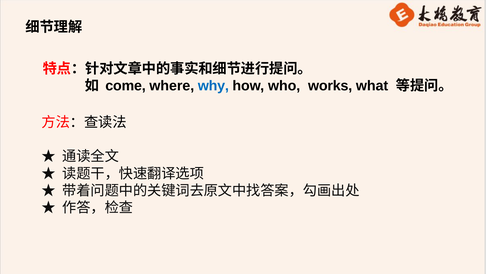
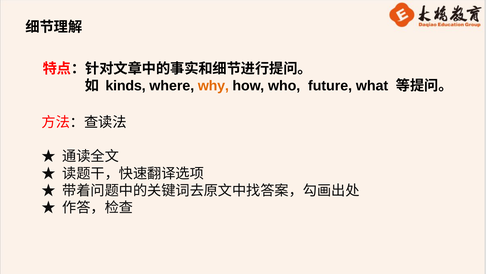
come: come -> kinds (126, 86)
why colour: blue -> orange (213, 86)
works: works -> future (330, 86)
